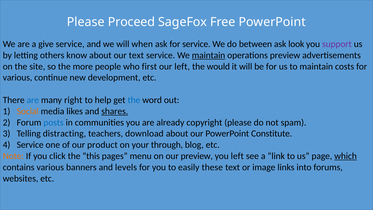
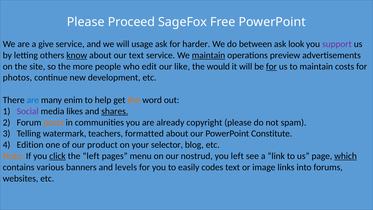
when: when -> usage (142, 44)
for service: service -> harder (196, 44)
know underline: none -> present (77, 55)
first: first -> edit (149, 66)
our left: left -> like (182, 66)
for underline: none -> present (271, 66)
various: various -> photos (17, 78)
right: right -> enim (73, 100)
the colour: blue -> orange (134, 100)
Social colour: orange -> purple (28, 111)
posts colour: blue -> orange (54, 122)
distracting: distracting -> watermark (65, 134)
download: download -> formatted (144, 134)
Service: Service -> Edition (30, 145)
through: through -> selector (167, 145)
click underline: none -> present (57, 156)
the this: this -> left (91, 156)
our preview: preview -> nostrud (197, 156)
these: these -> codes (212, 167)
